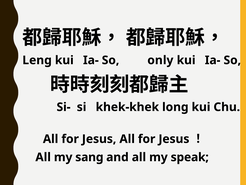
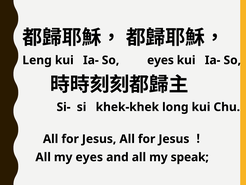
So only: only -> eyes (160, 60)
my sang: sang -> eyes (89, 157)
